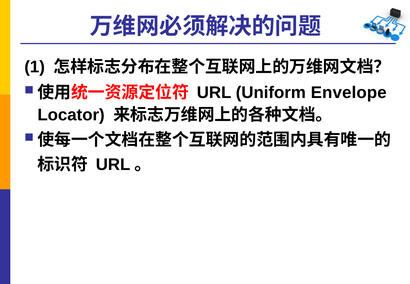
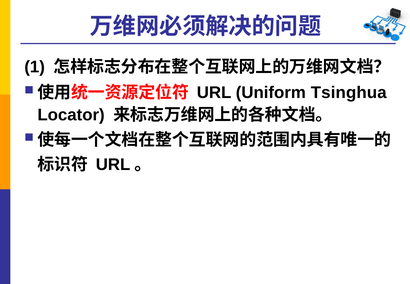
Envelope: Envelope -> Tsinghua (349, 93)
